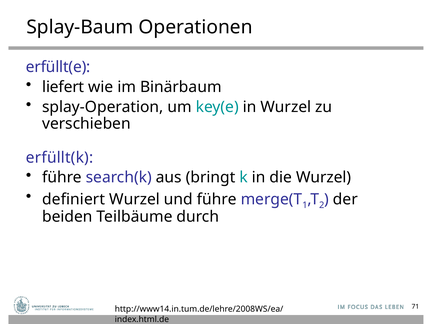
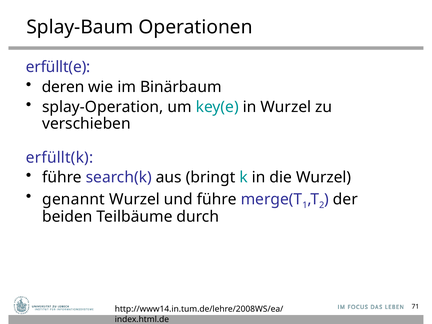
liefert: liefert -> deren (63, 87)
definiert: definiert -> genannt (74, 199)
